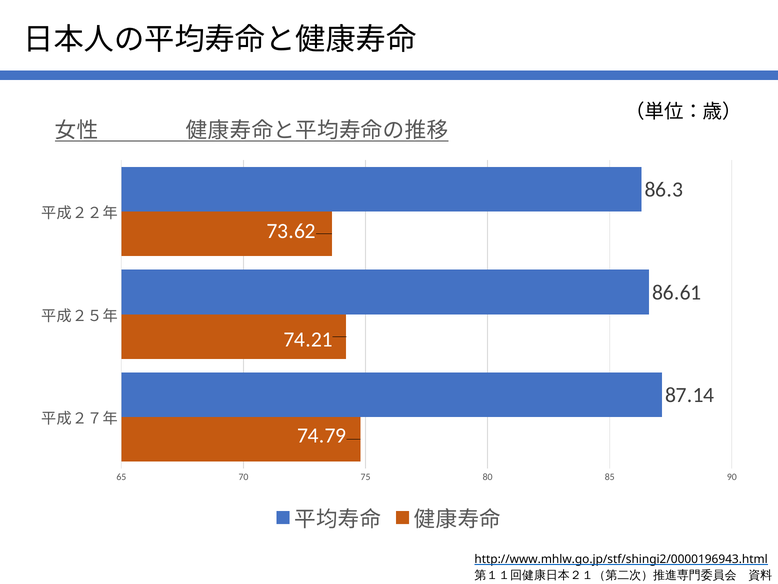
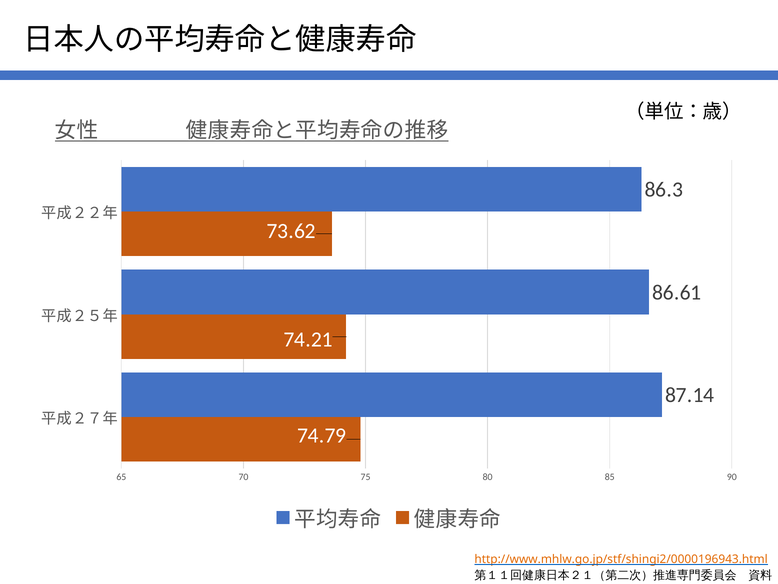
http://www.mhlw.go.jp/stf/shingi2/0000196943.html colour: black -> orange (621, 559)
